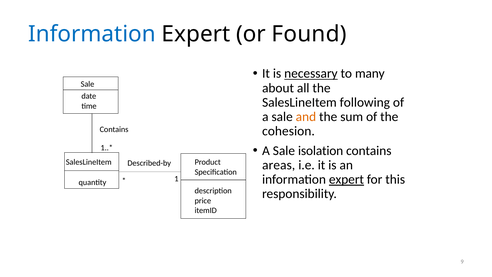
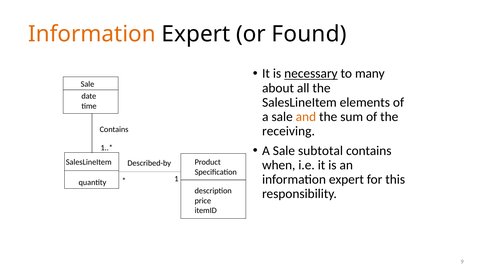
Information colour: blue -> orange (92, 34)
following: following -> elements (365, 102)
cohesion: cohesion -> receiving (288, 131)
isolation: isolation -> subtotal (321, 151)
areas: areas -> when (279, 165)
expert underline: present -> none (346, 179)
